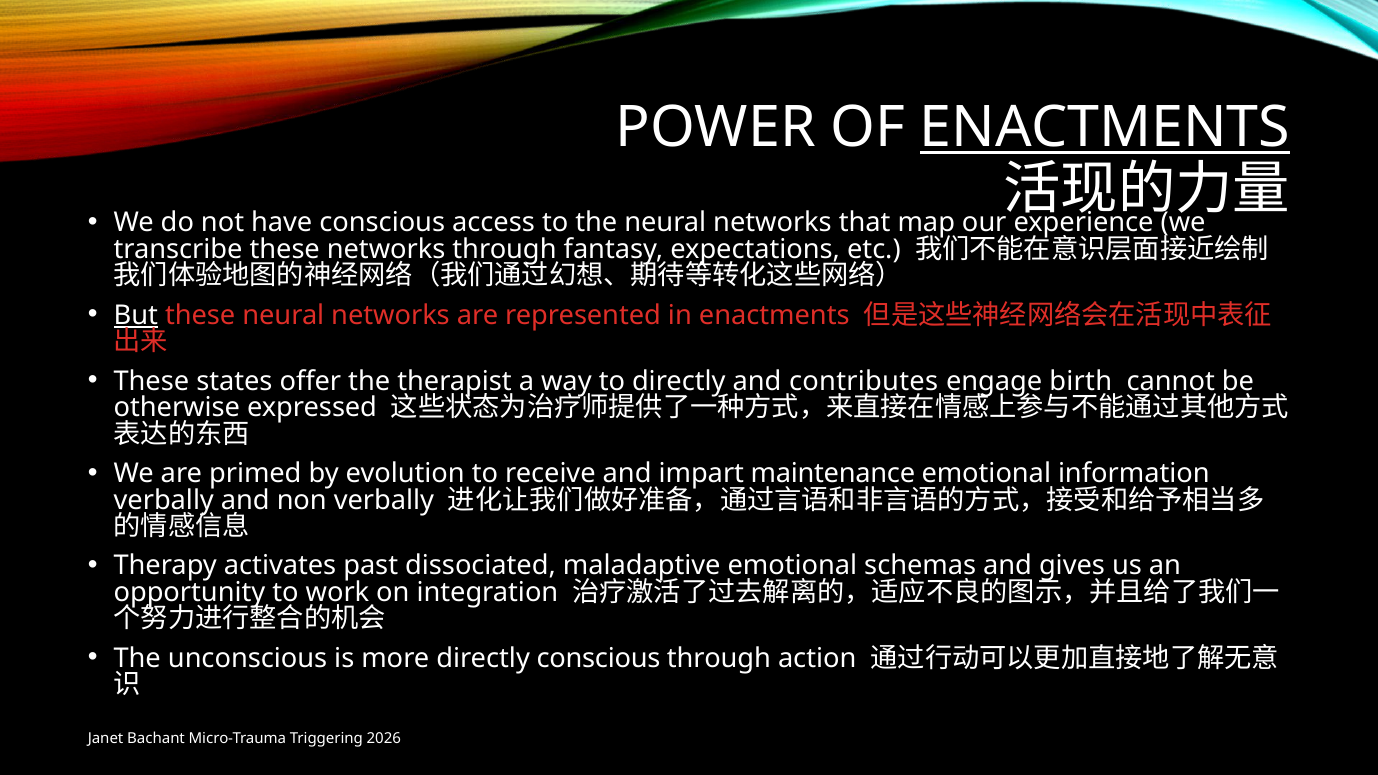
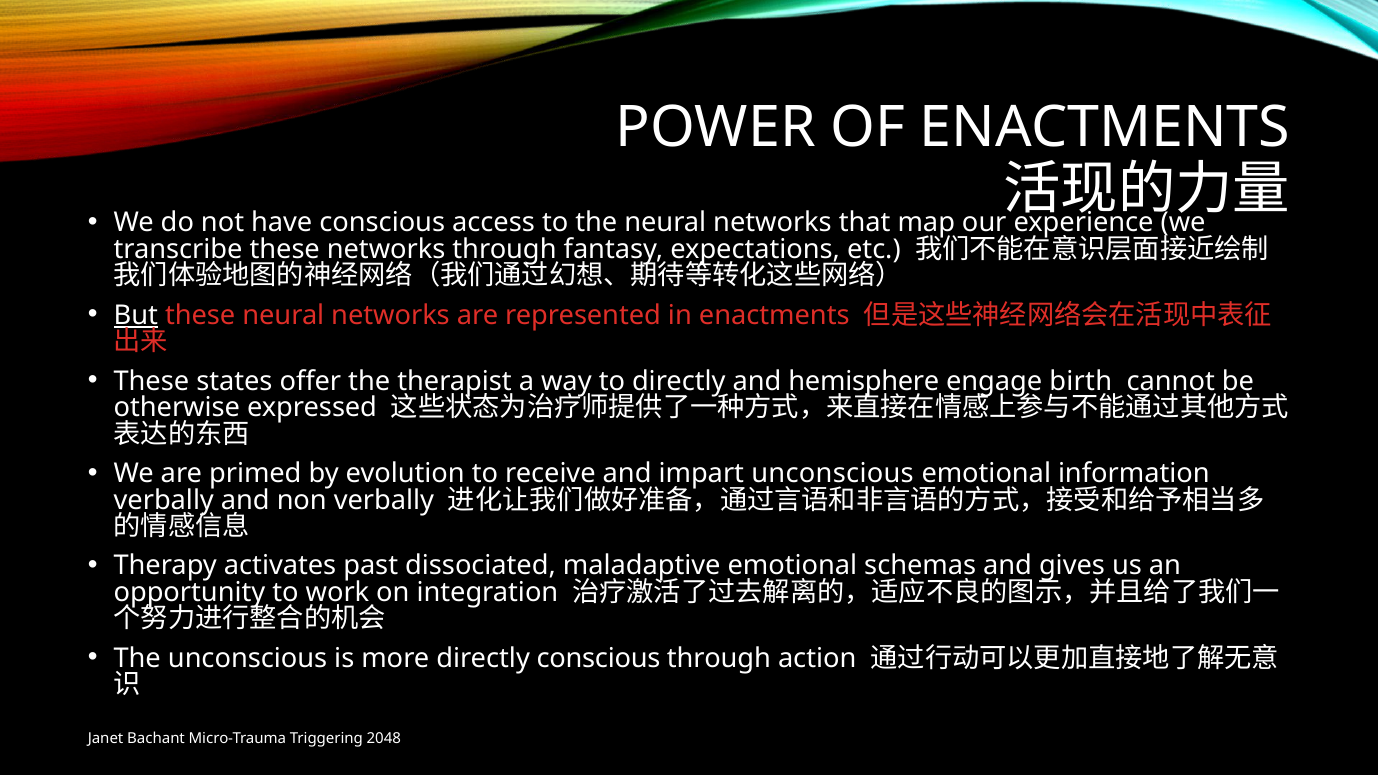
ENACTMENTS underline: present -> none (1105, 128)
contributes: contributes -> hemisphere (864, 381)
impart maintenance: maintenance -> unconscious (833, 474)
2026: 2026 -> 2048 (384, 739)
